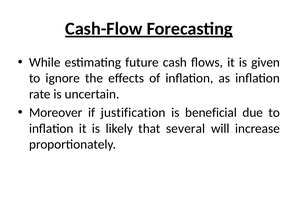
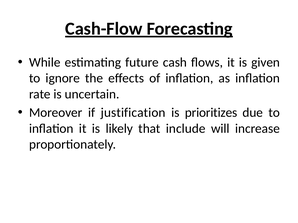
beneficial: beneficial -> prioritizes (211, 113)
several: several -> include (186, 129)
